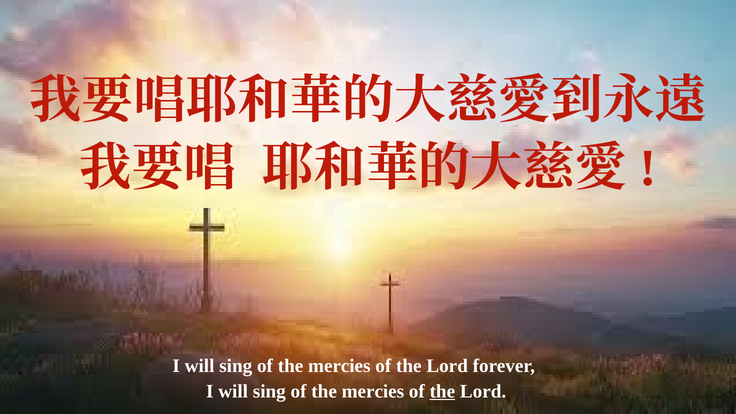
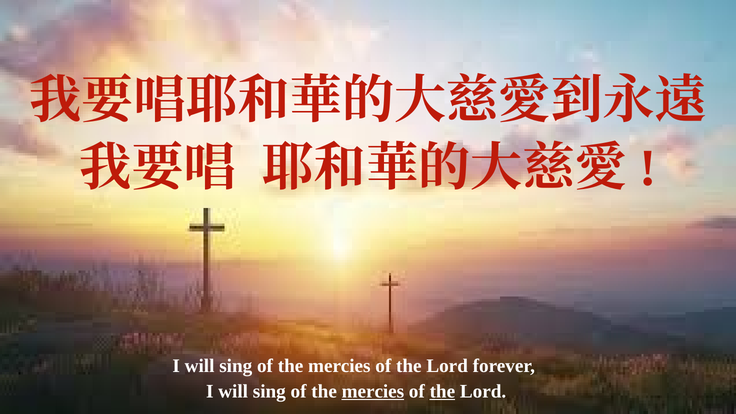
mercies underline: none -> present (373, 391)
